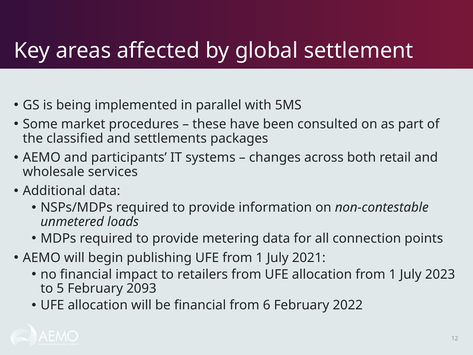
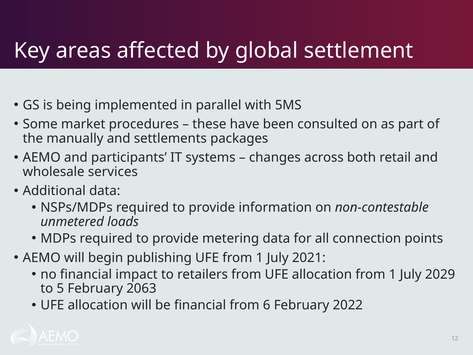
classified: classified -> manually (75, 138)
2023: 2023 -> 2029 (440, 274)
2093: 2093 -> 2063 (141, 288)
